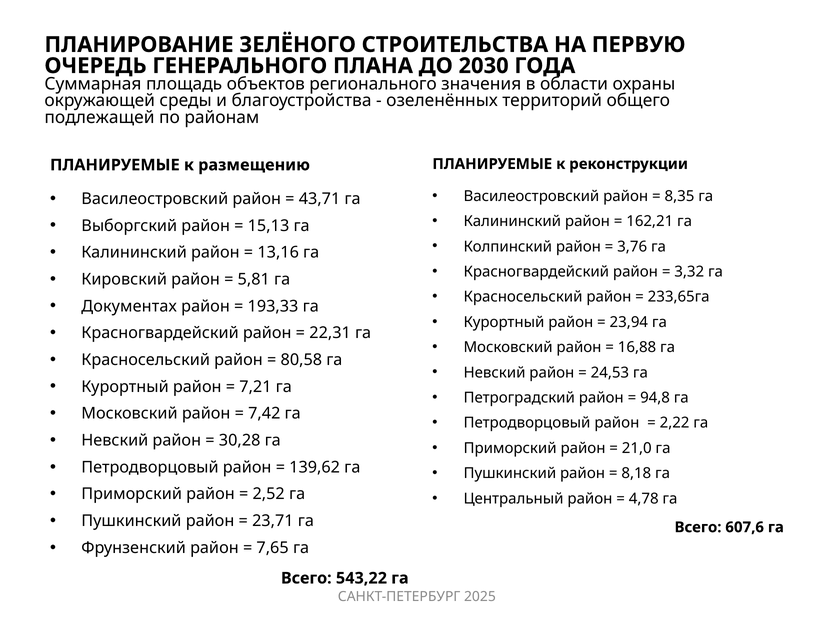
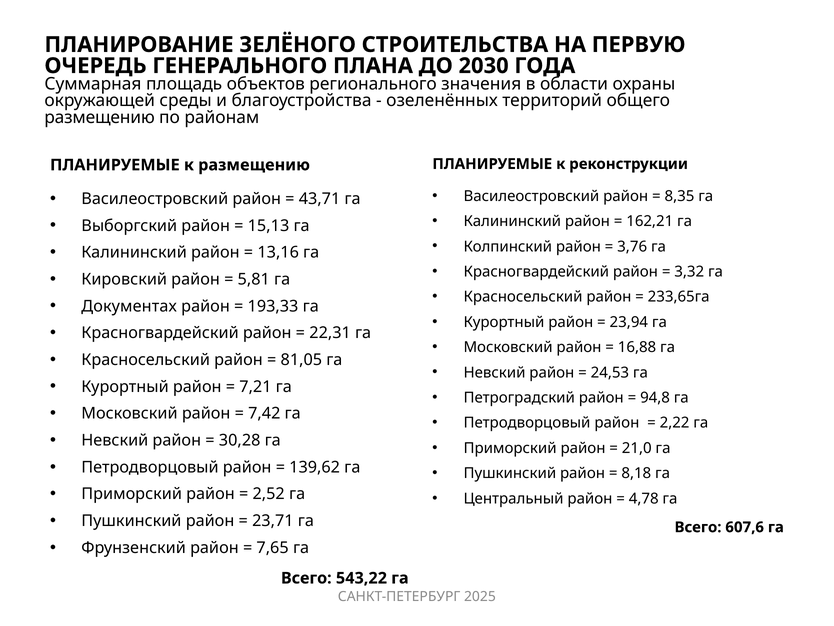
подлежащей: подлежащей -> размещению (100, 117)
80,58: 80,58 -> 81,05 (301, 360)
